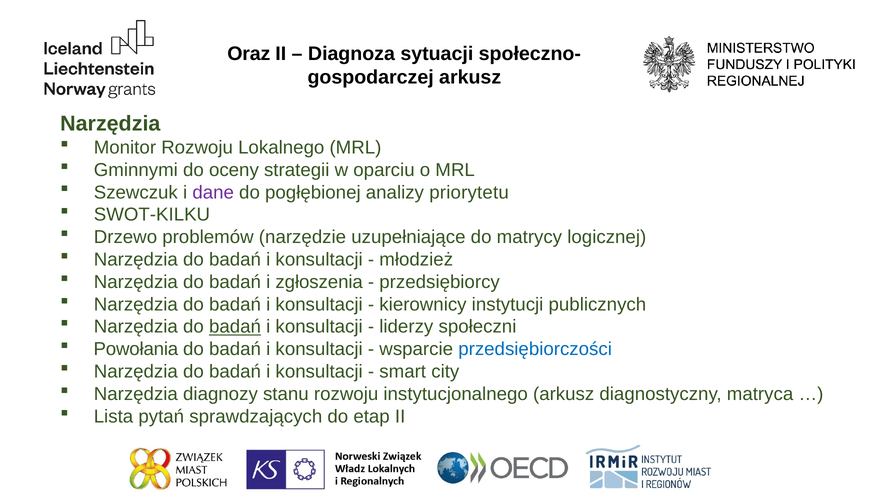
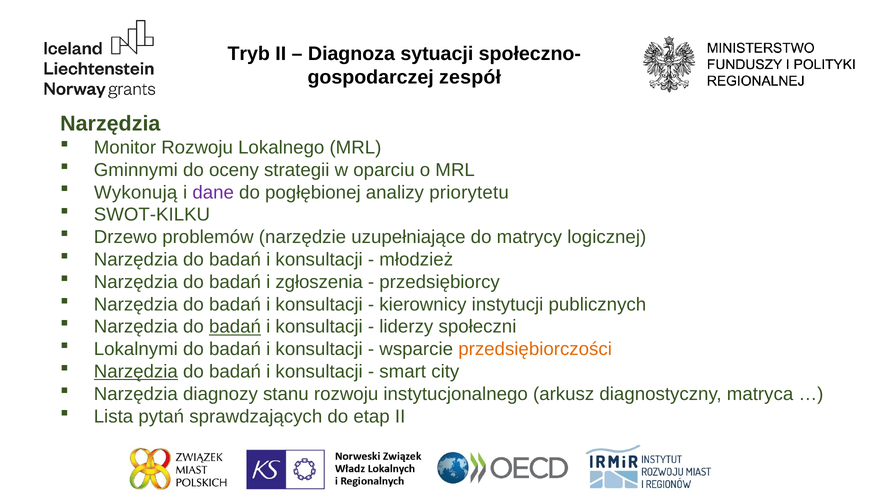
Oraz: Oraz -> Tryb (249, 54)
arkusz: arkusz -> zespół (470, 77)
Szewczuk: Szewczuk -> Wykonują (136, 192)
Powołania: Powołania -> Lokalnymi (136, 349)
przedsiębiorczości colour: blue -> orange (535, 349)
Narzędzia underline: none -> present (136, 372)
